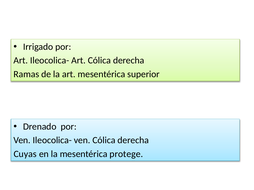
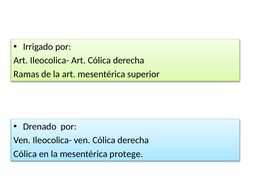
Cuyas: Cuyas -> Cólica (25, 154)
